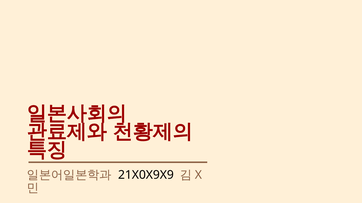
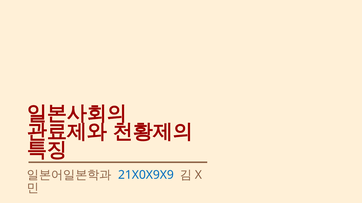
21X0X9X9 colour: black -> blue (146, 175)
